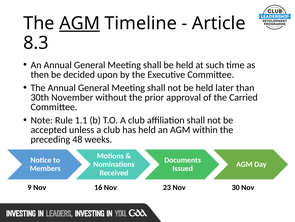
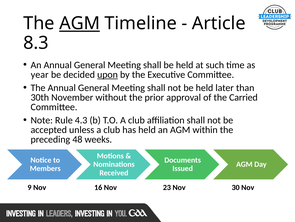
then: then -> year (40, 74)
upon underline: none -> present (107, 74)
1.1: 1.1 -> 4.3 (81, 120)
